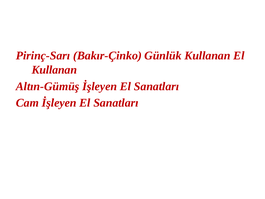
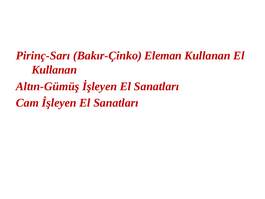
Günlük: Günlük -> Eleman (163, 56)
